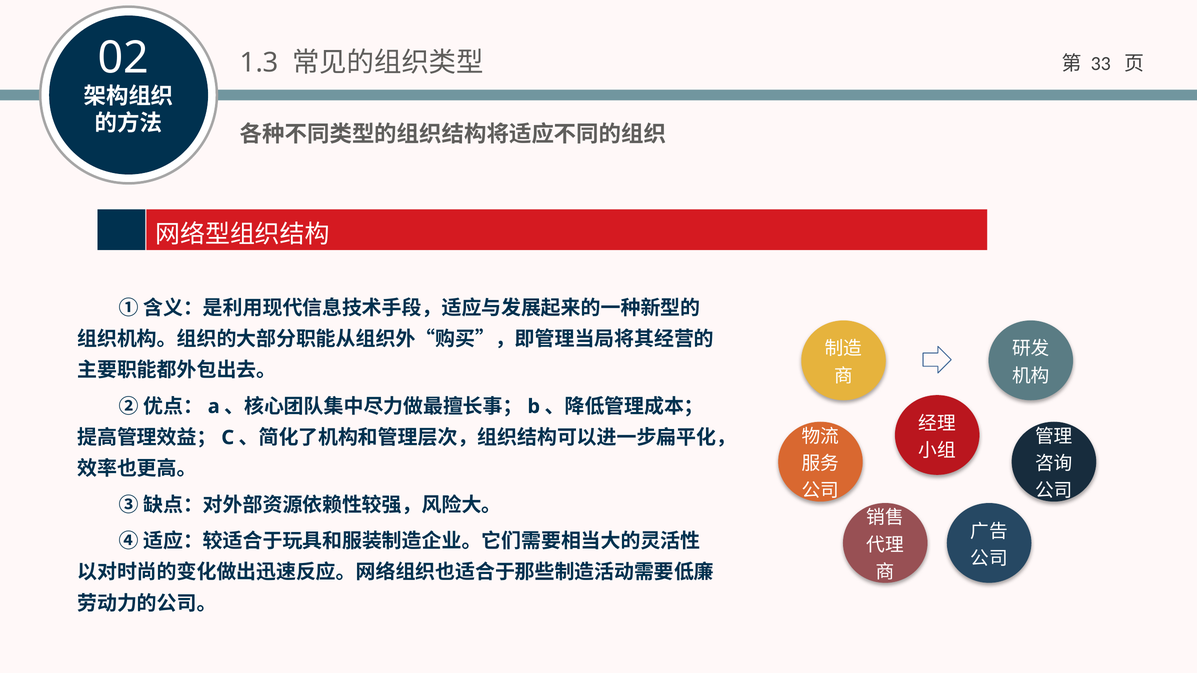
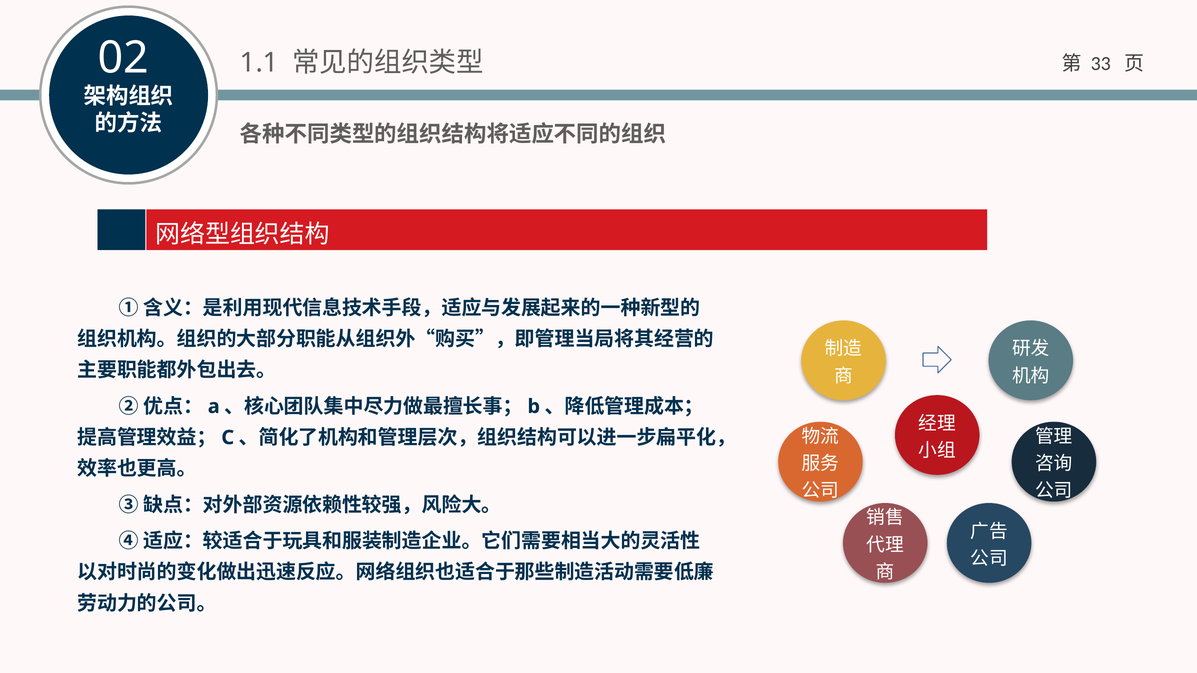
1.3: 1.3 -> 1.1 (259, 62)
